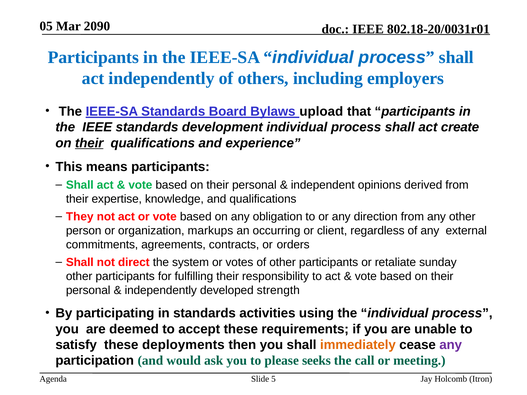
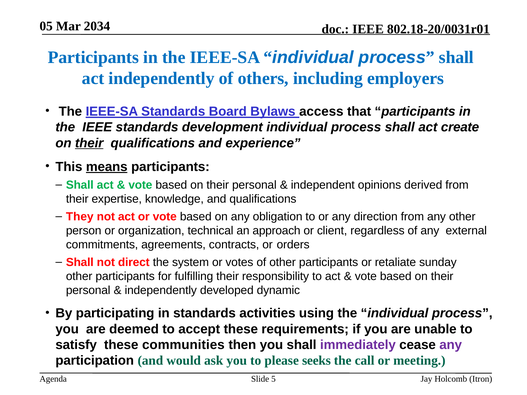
2090: 2090 -> 2034 (97, 26)
upload: upload -> access (321, 112)
means underline: none -> present (107, 167)
markups: markups -> technical (211, 231)
occurring: occurring -> approach (277, 231)
strength: strength -> dynamic (278, 291)
deployments: deployments -> communities (183, 345)
immediately colour: orange -> purple (358, 345)
